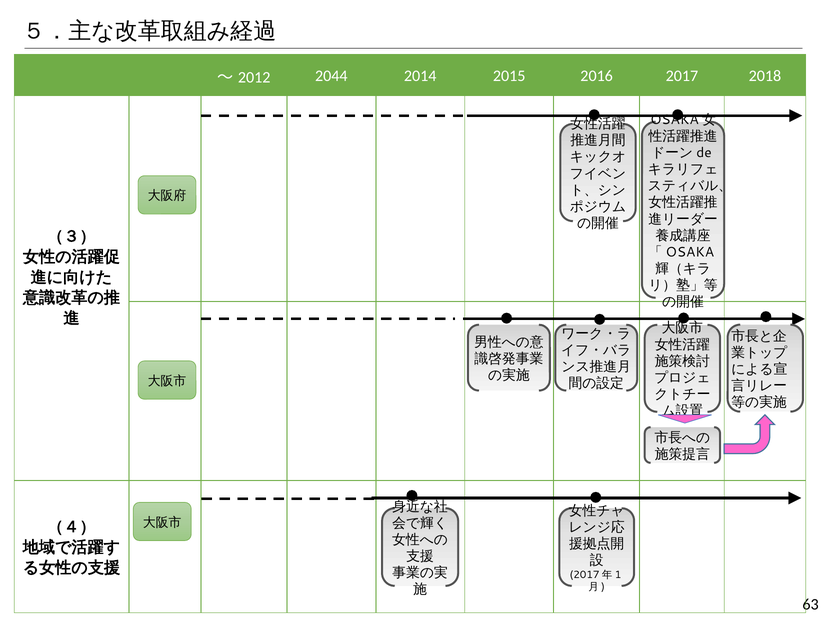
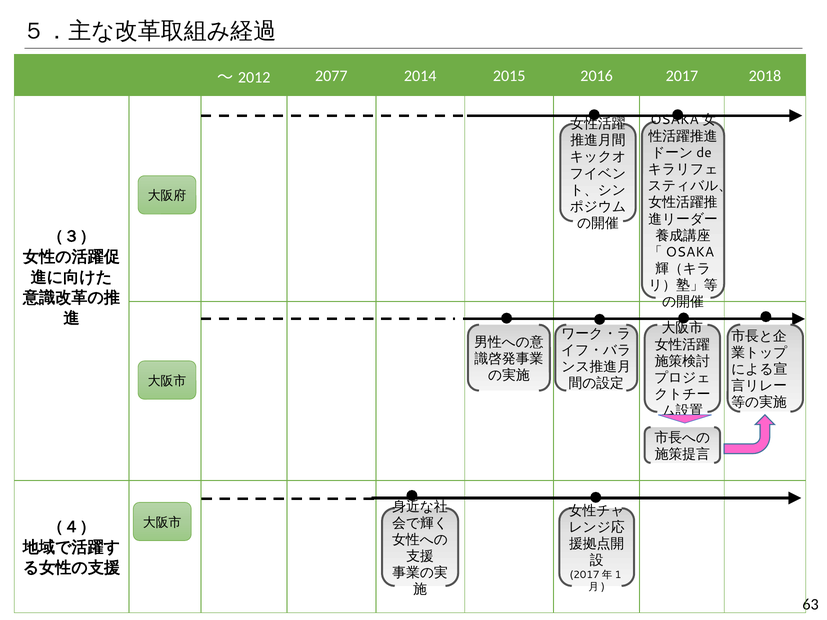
2044: 2044 -> 2077 (331, 76)
